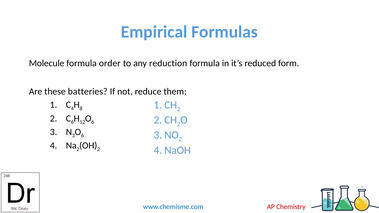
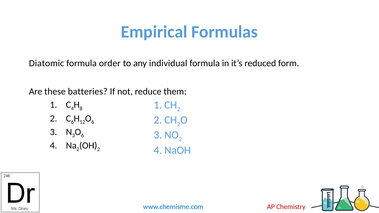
Molecule: Molecule -> Diatomic (47, 63)
reduction: reduction -> individual (168, 63)
